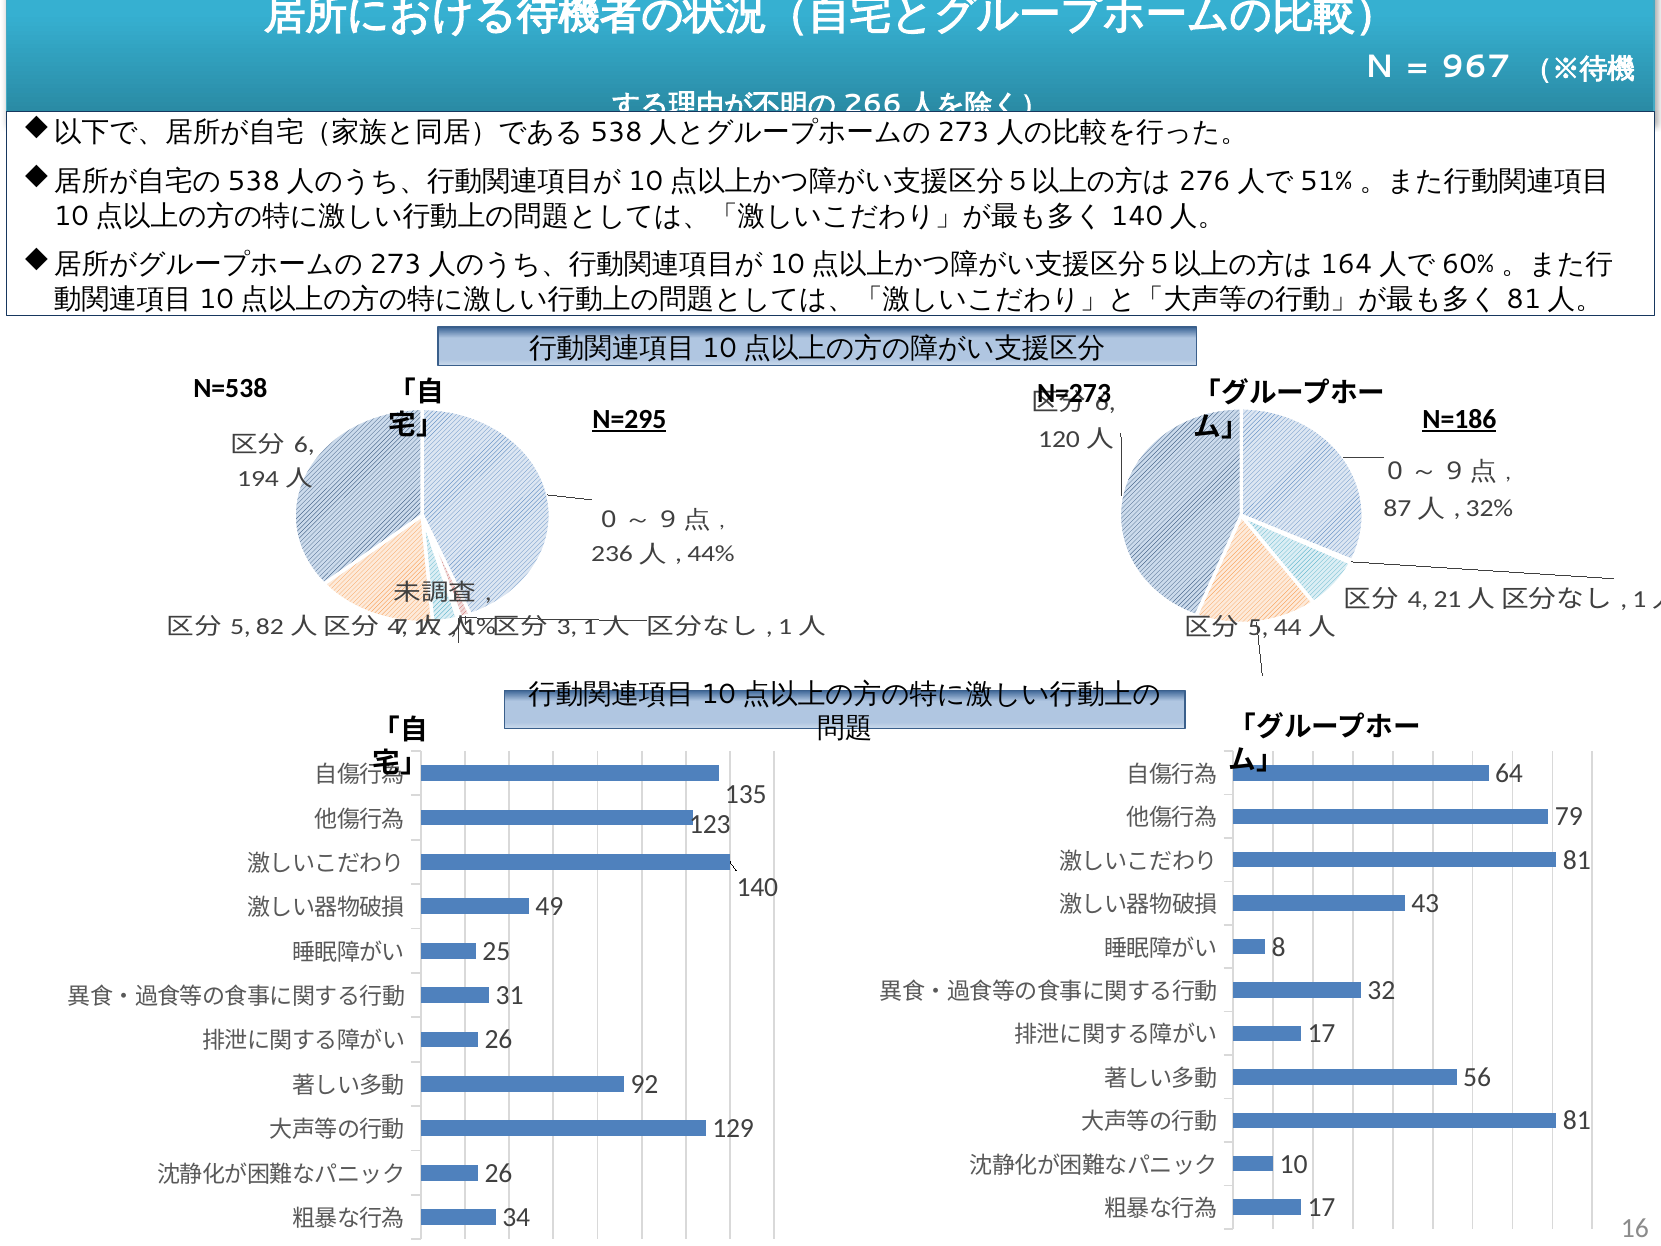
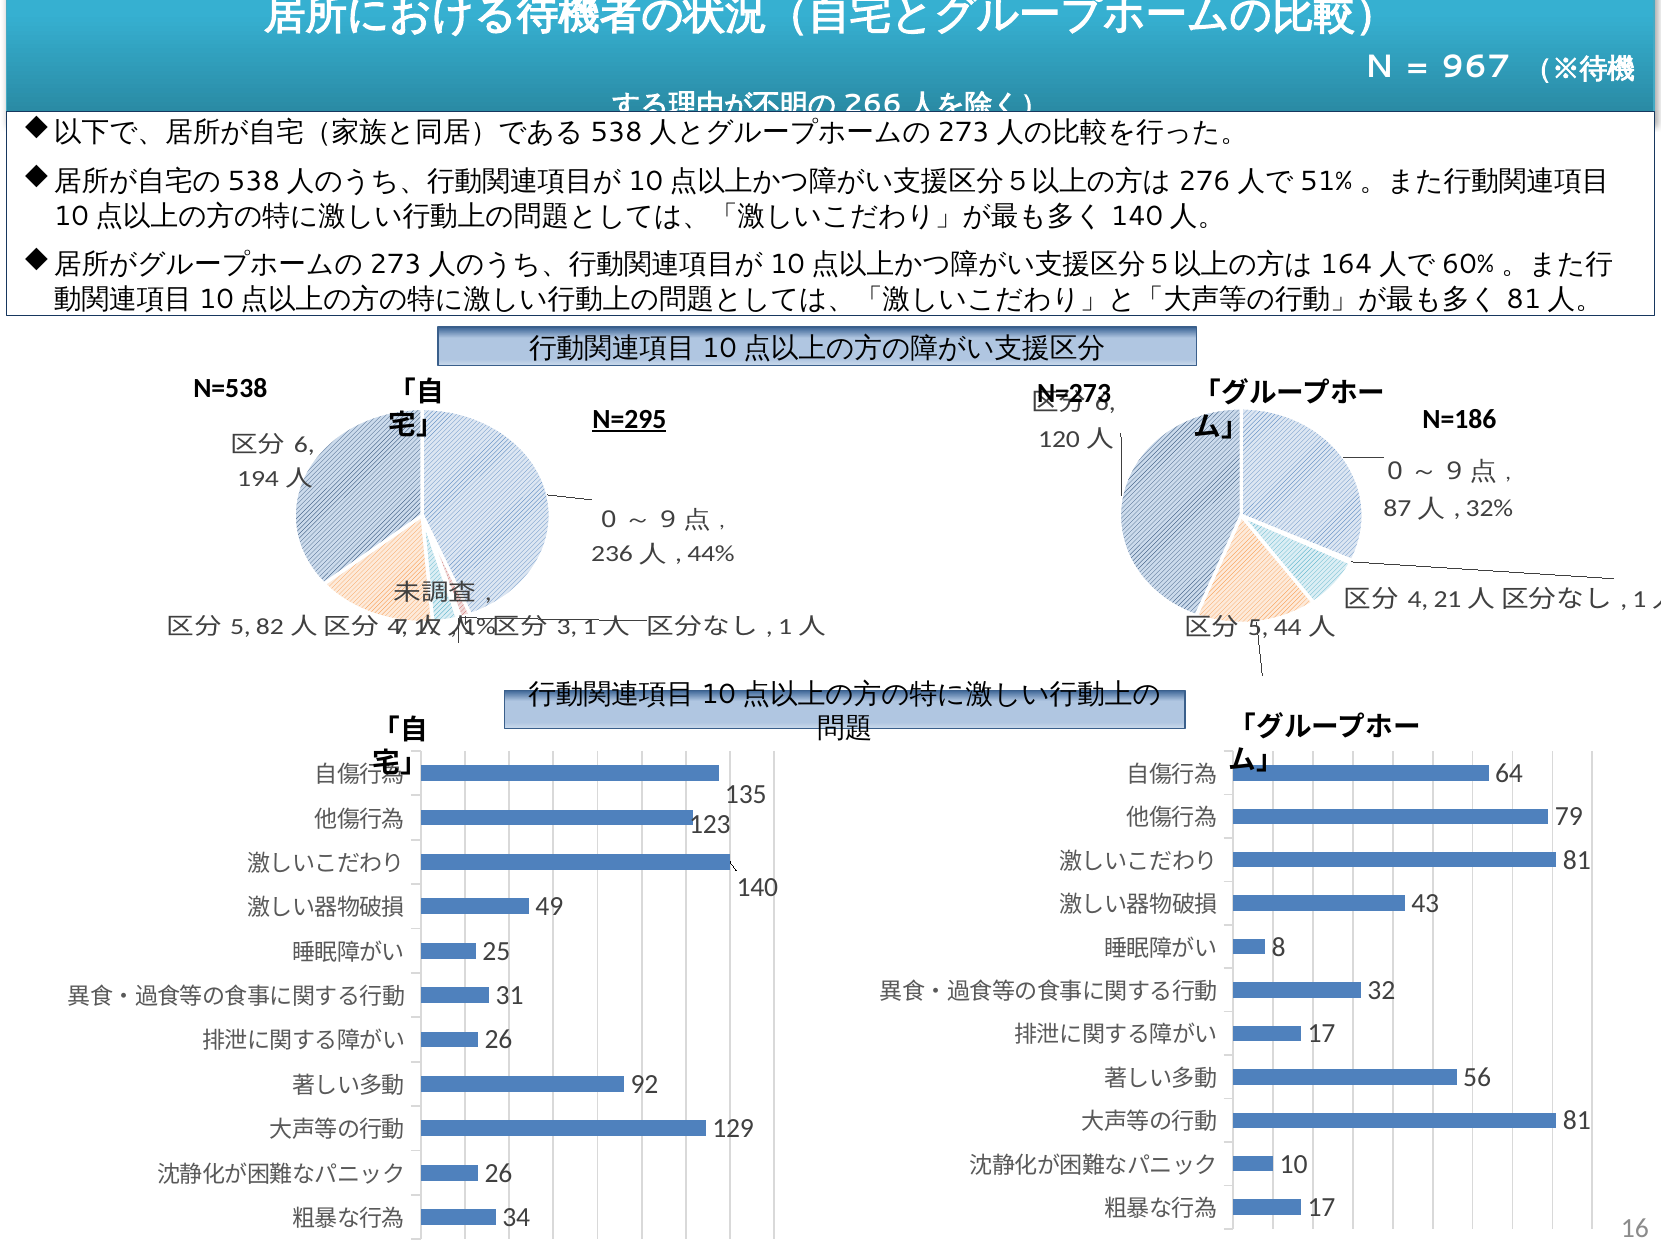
N=186 underline: present -> none (1459, 419)
